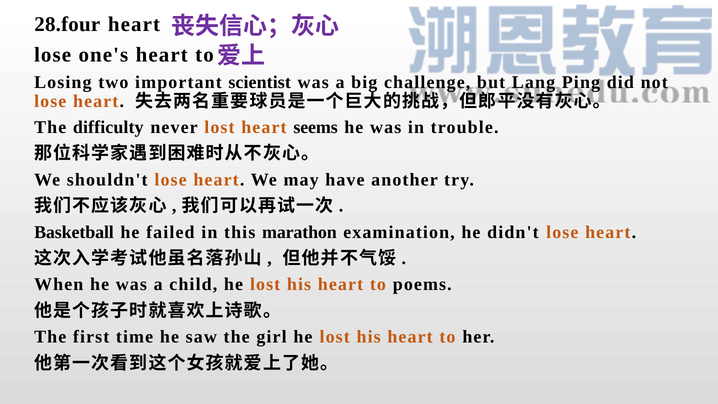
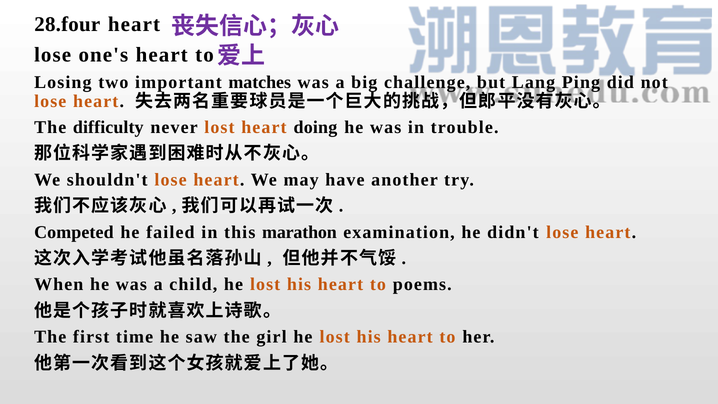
scientist: scientist -> matches (260, 82)
seems: seems -> doing (315, 127)
Basketball: Basketball -> Competed (74, 232)
